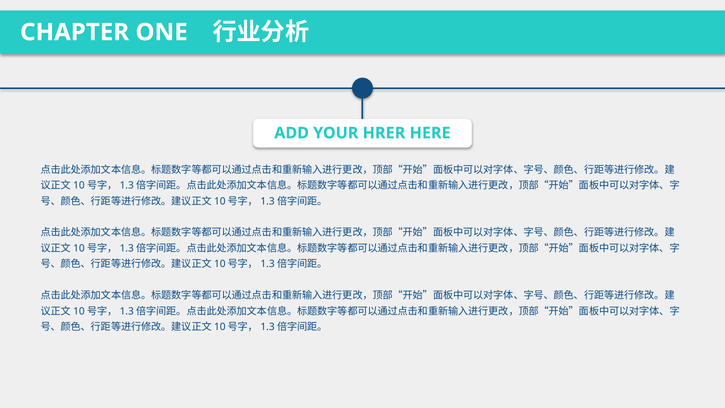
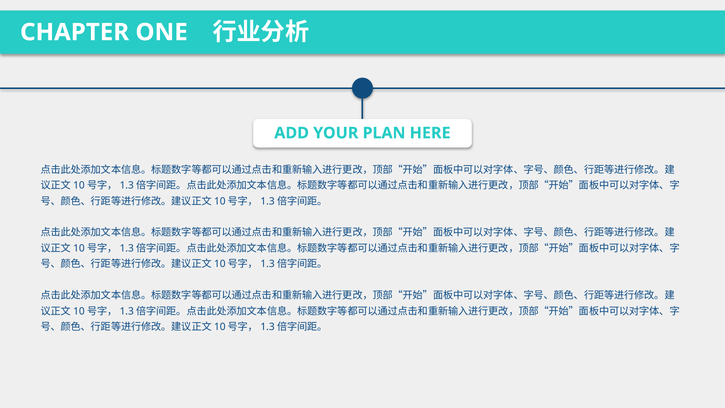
HRER: HRER -> PLAN (384, 133)
